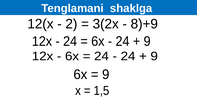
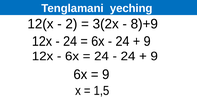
shaklga: shaklga -> yeching (131, 8)
